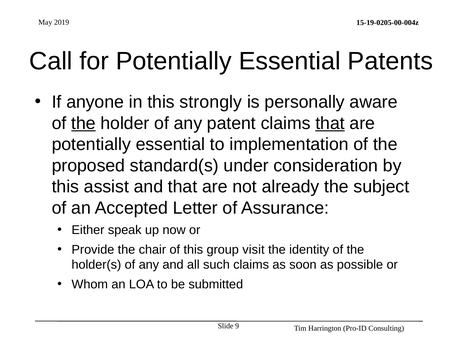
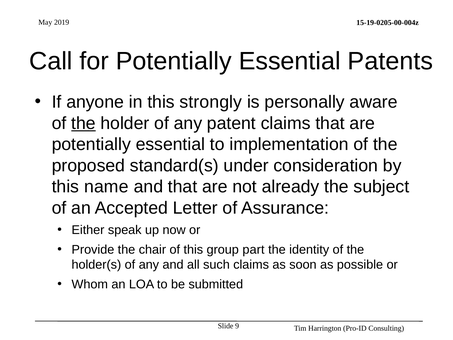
that underline: present -> none (330, 123)
assist: assist -> name (106, 187)
visit: visit -> part (253, 249)
